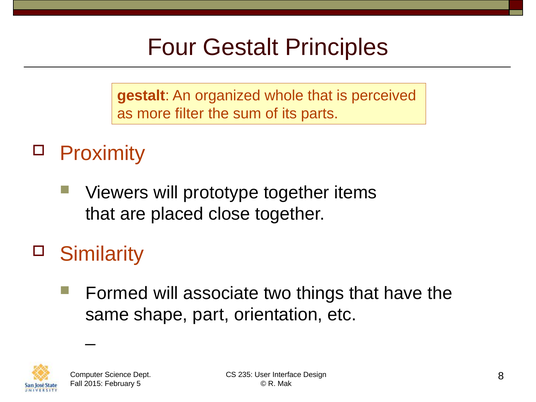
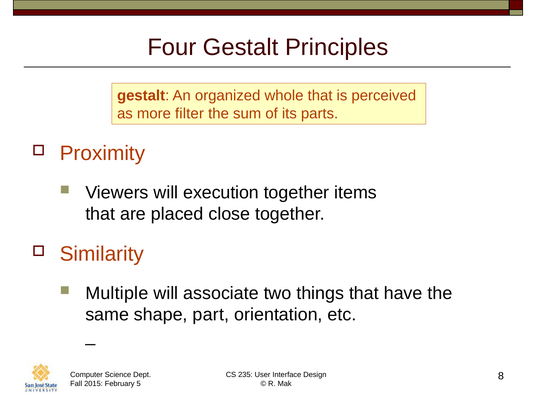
prototype: prototype -> execution (221, 192)
Formed: Formed -> Multiple (117, 293)
